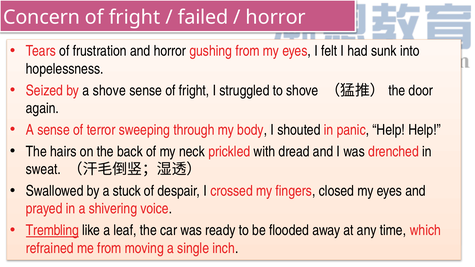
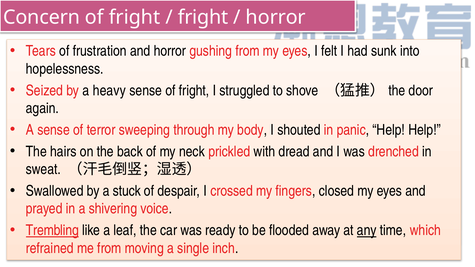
failed: failed -> fright (203, 17)
a shove: shove -> heavy (109, 91)
any underline: none -> present (367, 231)
